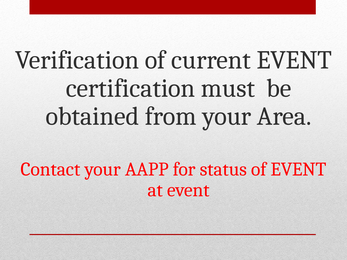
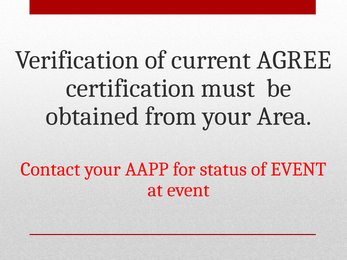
current EVENT: EVENT -> AGREE (294, 60)
